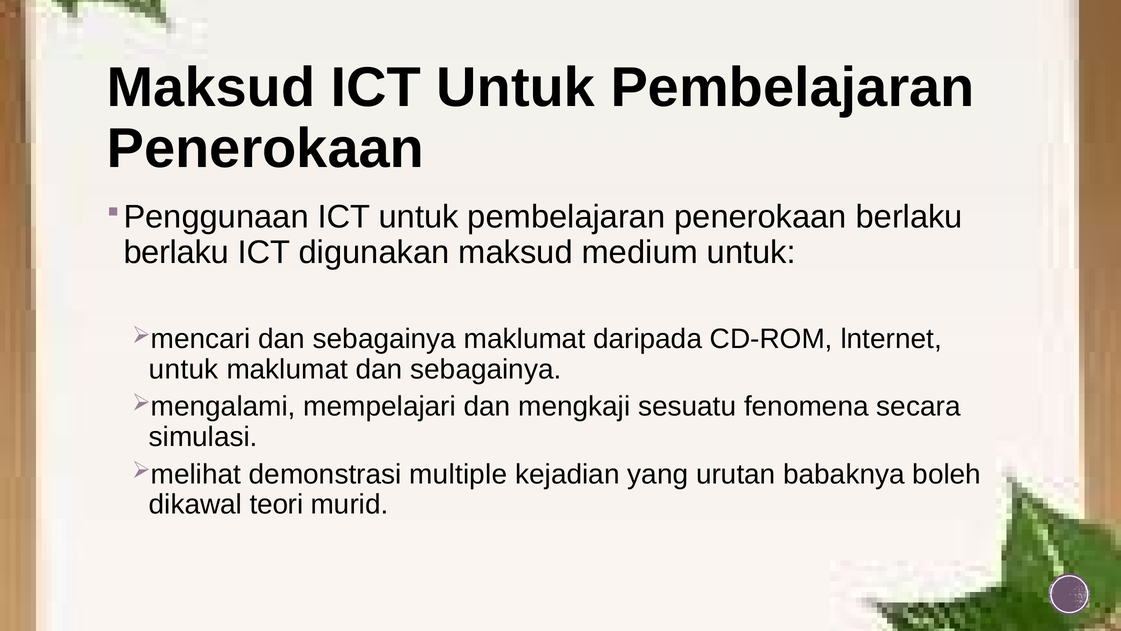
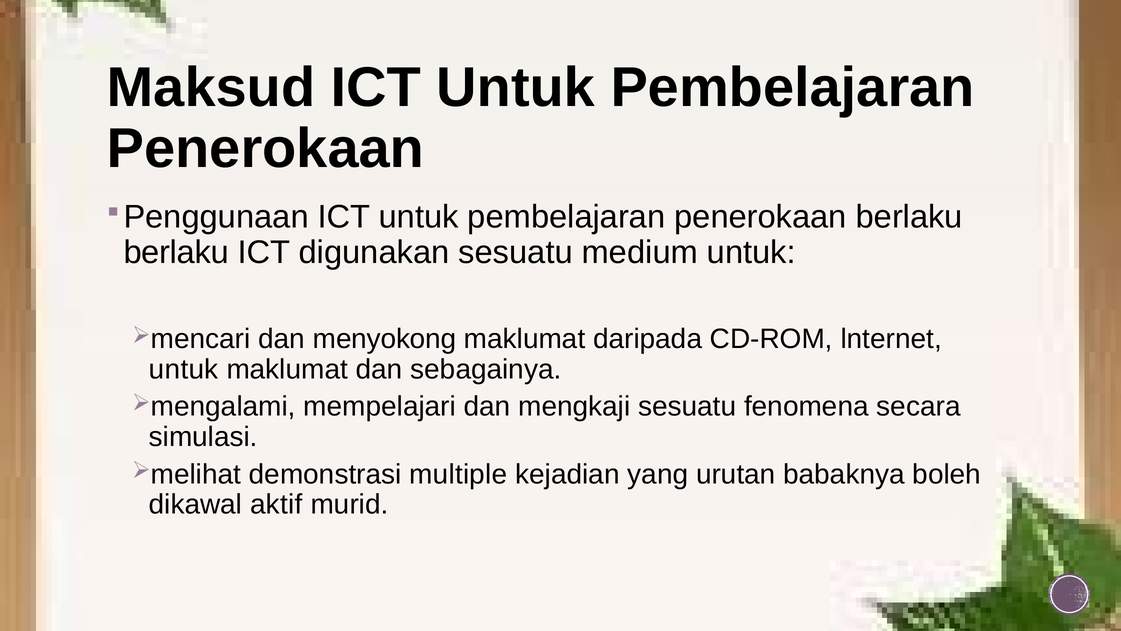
digunakan maksud: maksud -> sesuatu (516, 252)
sebagainya: sebagainya -> menyokong (385, 339)
teori: teori -> aktif (276, 504)
